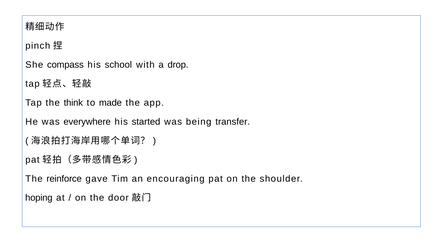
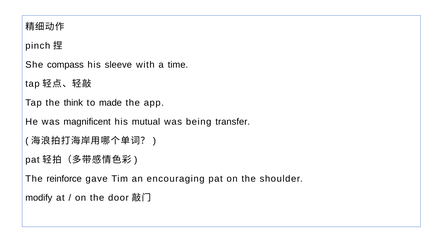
school: school -> sleeve (118, 65)
drop: drop -> time (178, 65)
everywhere: everywhere -> magnificent (87, 122)
started: started -> mutual (146, 122)
hoping: hoping -> modify (39, 198)
